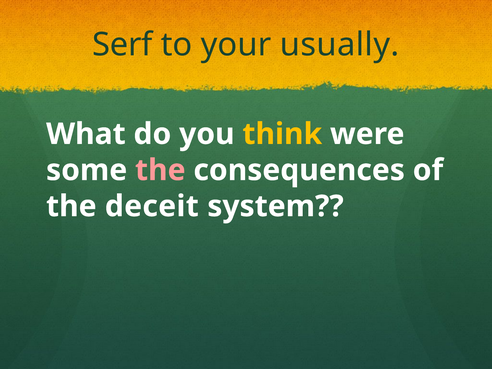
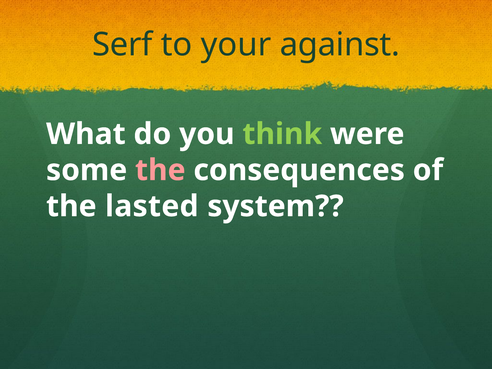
usually: usually -> against (340, 45)
think colour: yellow -> light green (282, 134)
deceit: deceit -> lasted (152, 206)
